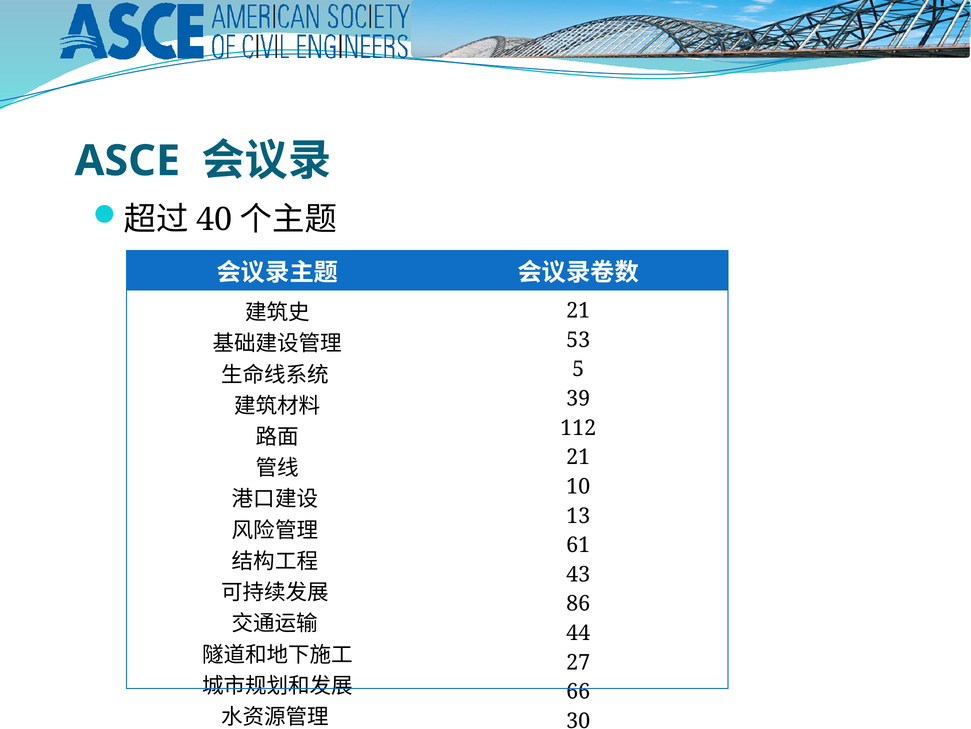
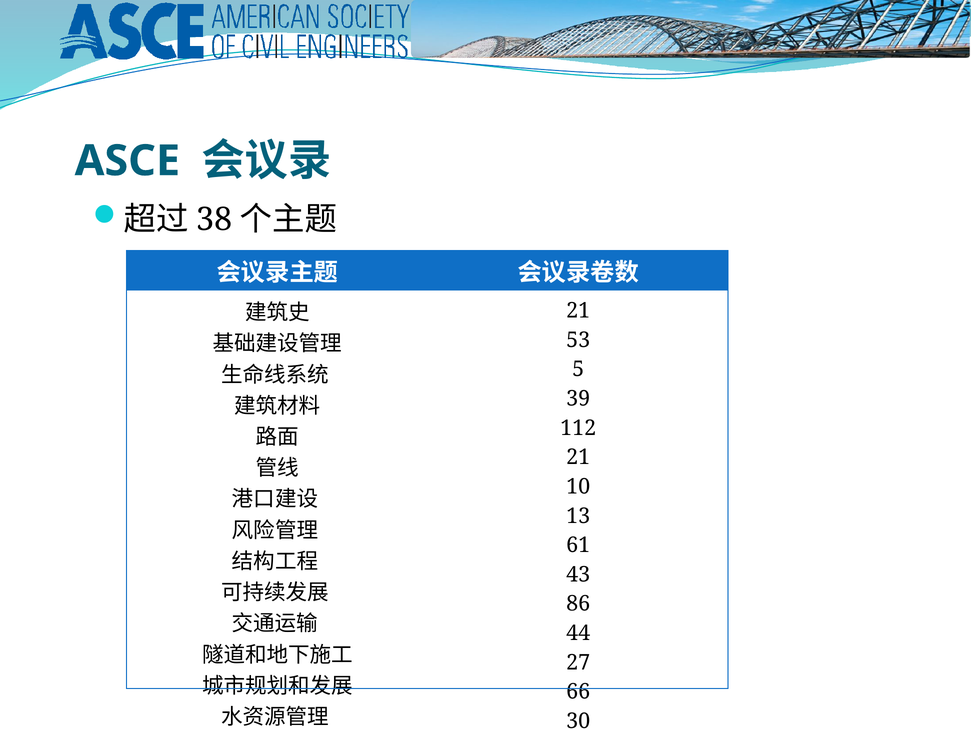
40: 40 -> 38 (214, 219)
